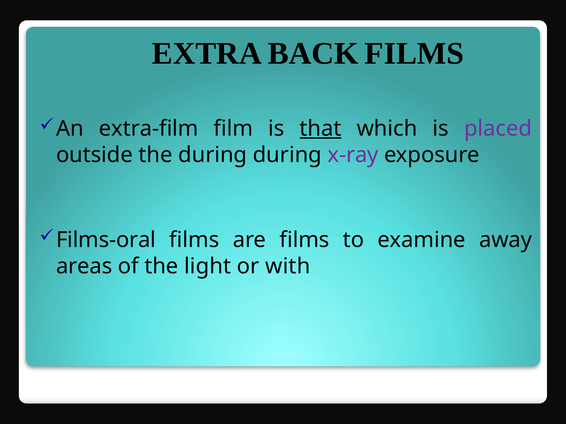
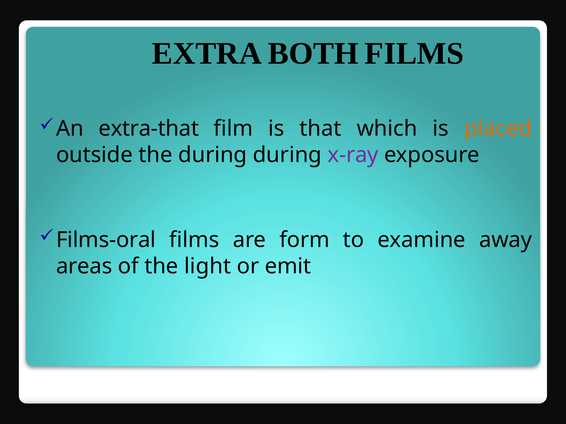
BACK: BACK -> BOTH (313, 54)
extra-film: extra-film -> extra-that (149, 129)
that underline: present -> none (321, 129)
placed colour: purple -> orange (498, 129)
are films: films -> form (305, 240)
with: with -> emit (288, 267)
